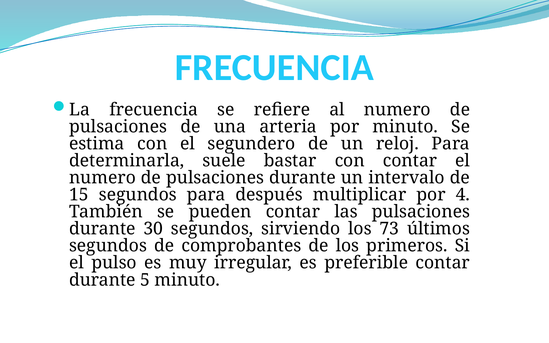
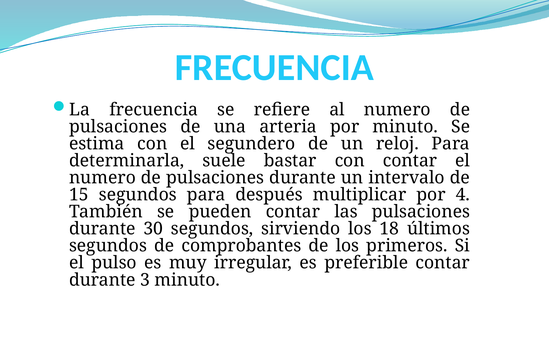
73: 73 -> 18 (389, 229)
5: 5 -> 3 (145, 280)
